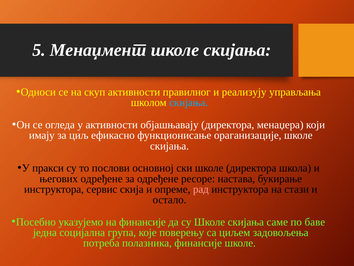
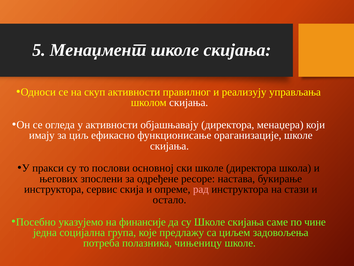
скијања colour: light blue -> white (189, 102)
његових одређене: одређене -> зпослени (102, 178)
баве: баве -> чине (315, 222)
поверењу: поверењу -> предлажу (182, 232)
полазника финансије: финансије -> чињеницу (198, 243)
